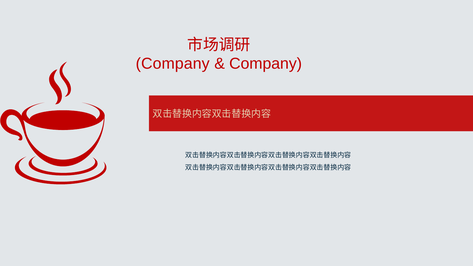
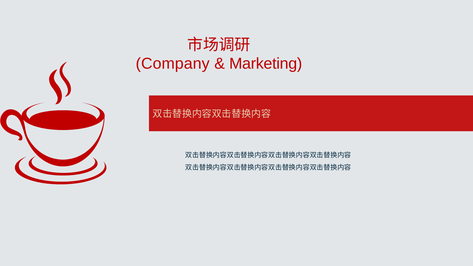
Company: Company -> Marketing (266, 64)
